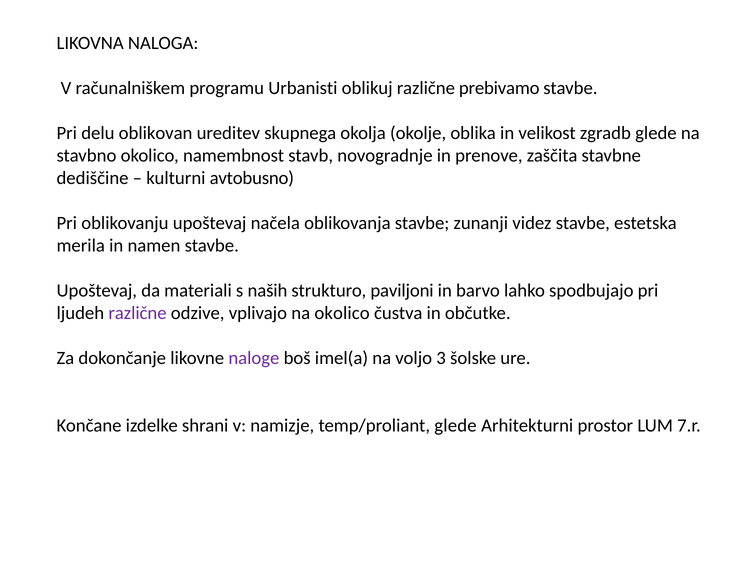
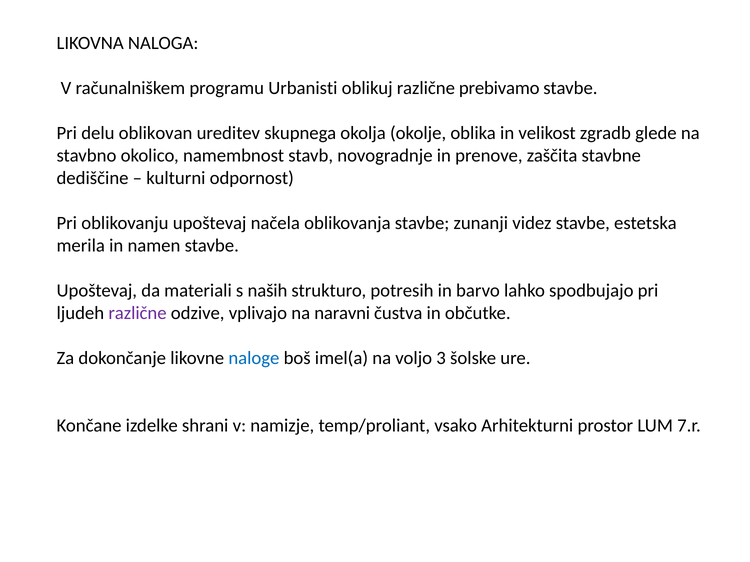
avtobusno: avtobusno -> odpornost (252, 178)
paviljoni: paviljoni -> potresih (402, 291)
na okolico: okolico -> naravni (342, 313)
naloge colour: purple -> blue (254, 358)
temp/proliant glede: glede -> vsako (456, 426)
